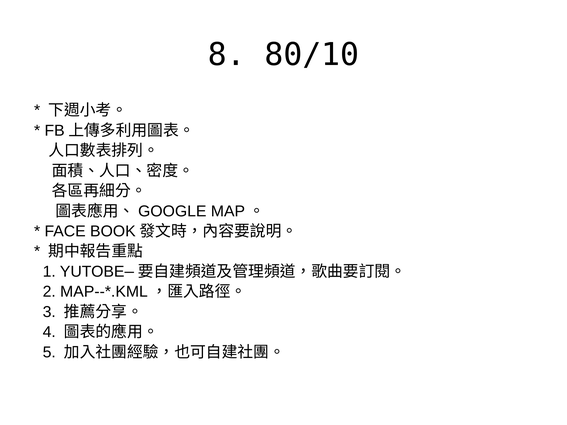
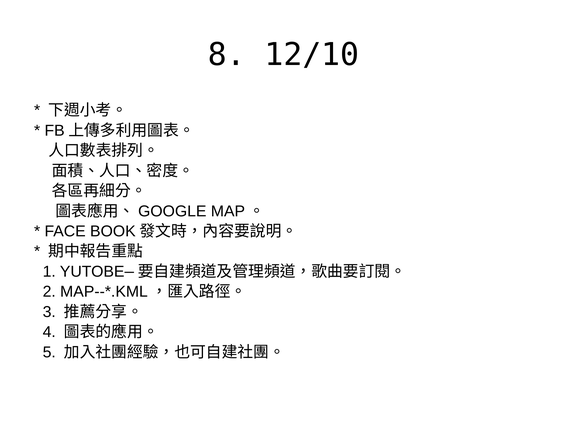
80/10: 80/10 -> 12/10 (312, 55)
